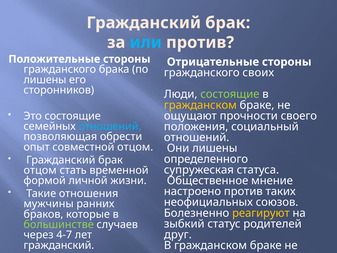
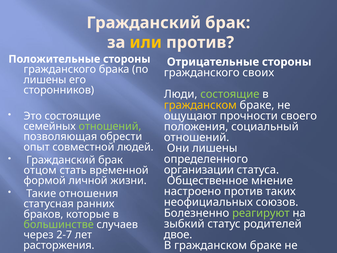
или colour: light blue -> yellow (146, 42)
отношений colour: light blue -> light green (110, 126)
совместной отцом: отцом -> людей (135, 147)
супружеская: супружеская -> организации (199, 170)
мужчины: мужчины -> статусная (49, 204)
реагируют colour: yellow -> light green (261, 213)
друг: друг -> двое (178, 234)
4-7: 4-7 -> 2-7 (64, 235)
гражданский: гражданский -> расторжения (59, 245)
